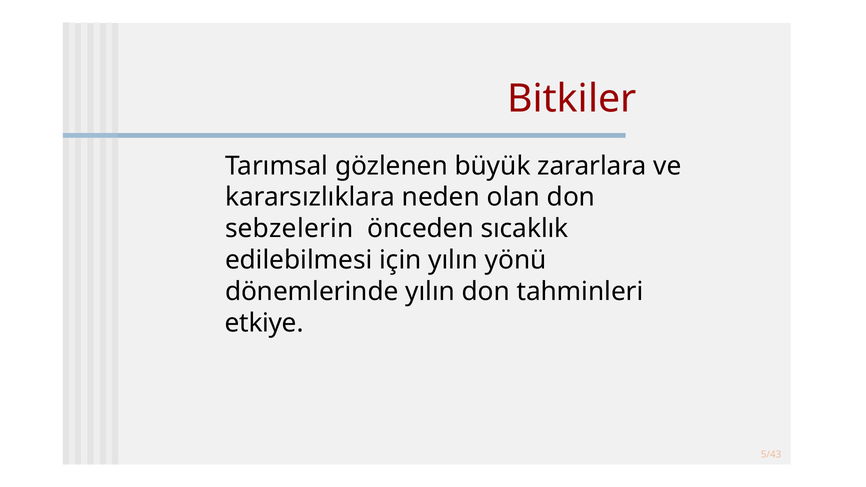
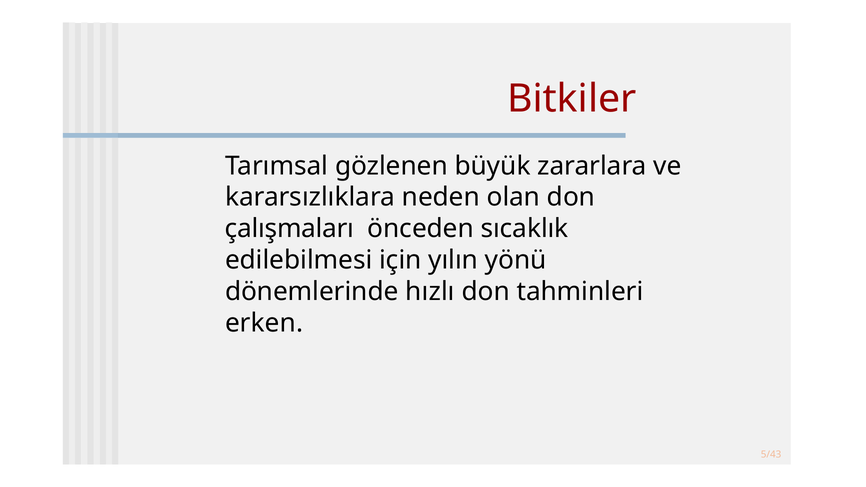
sebzelerin: sebzelerin -> çalışmaları (290, 229)
dönemlerinde yılın: yılın -> hızlı (430, 292)
etkiye: etkiye -> erken (264, 323)
